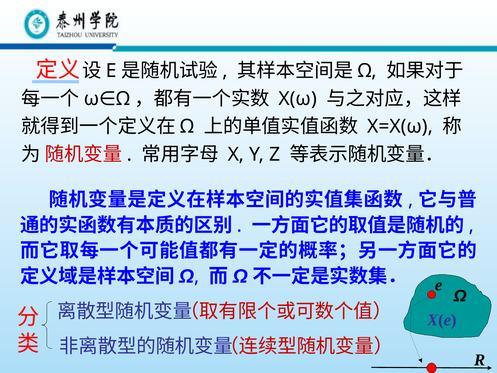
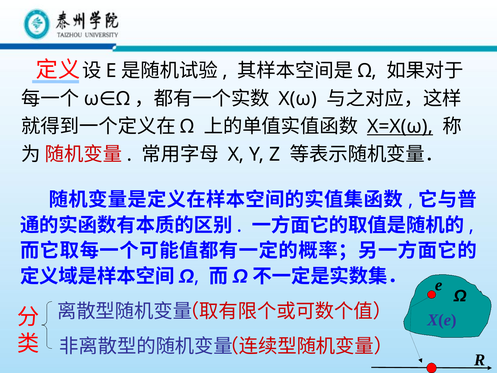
X=X(ω underline: none -> present (400, 126)
